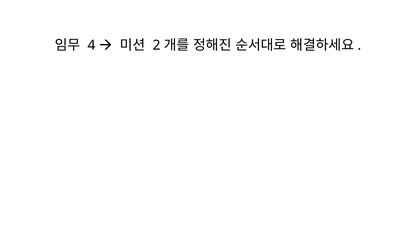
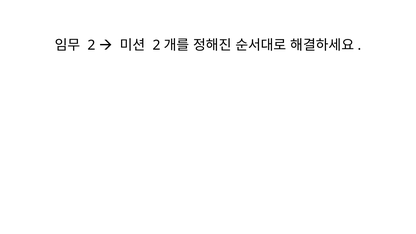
4: 4 -> 2 (91, 45)
